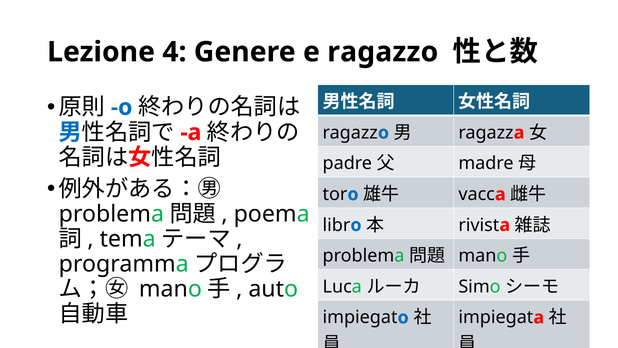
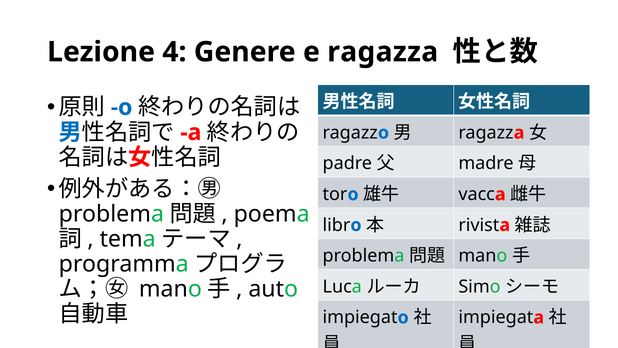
ragazzo: ragazzo -> ragazza (383, 52)
